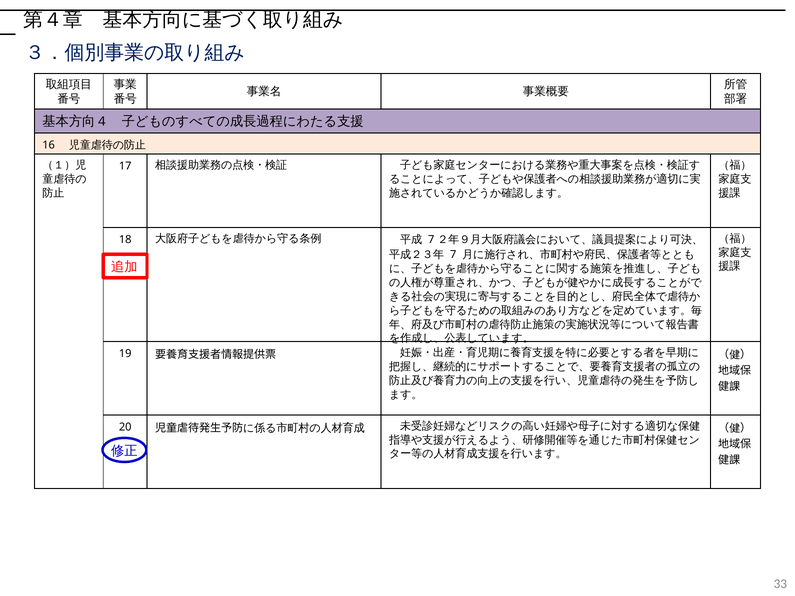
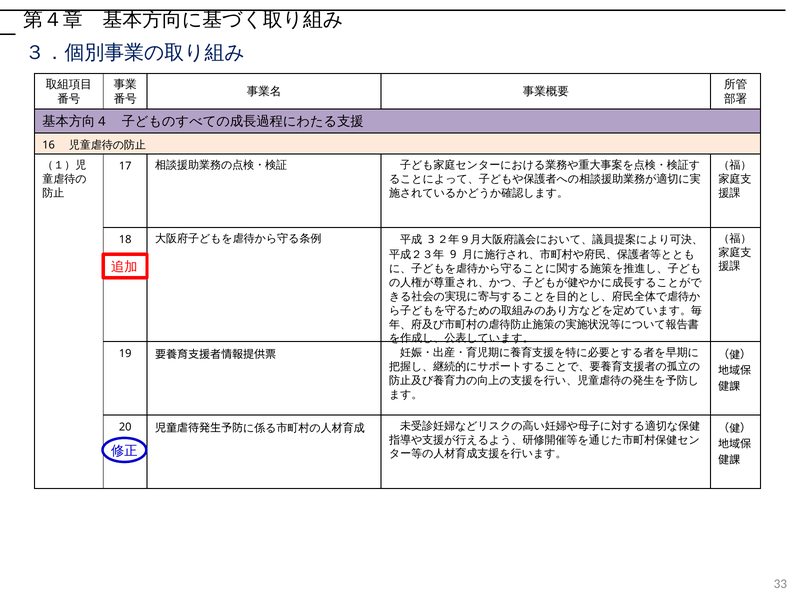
7: 7 -> 3 (431, 240)
7: 7 -> 9 (453, 255)
